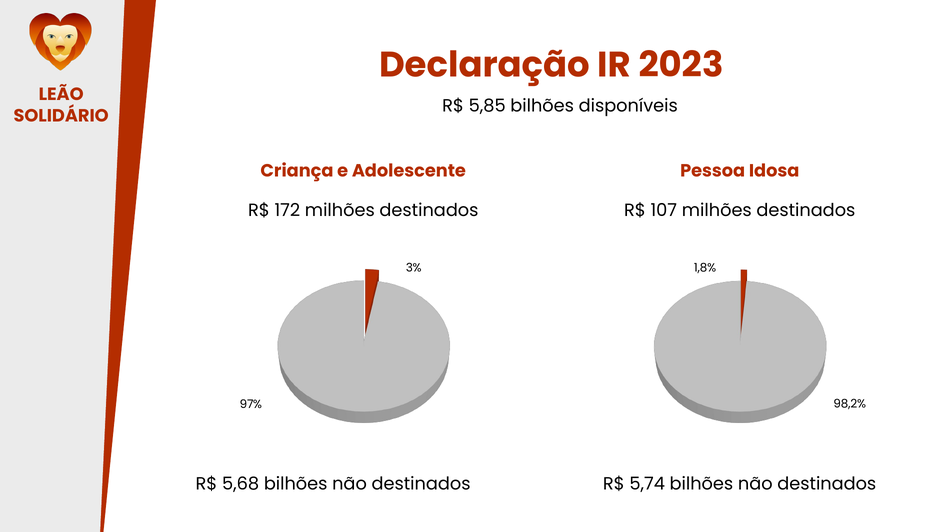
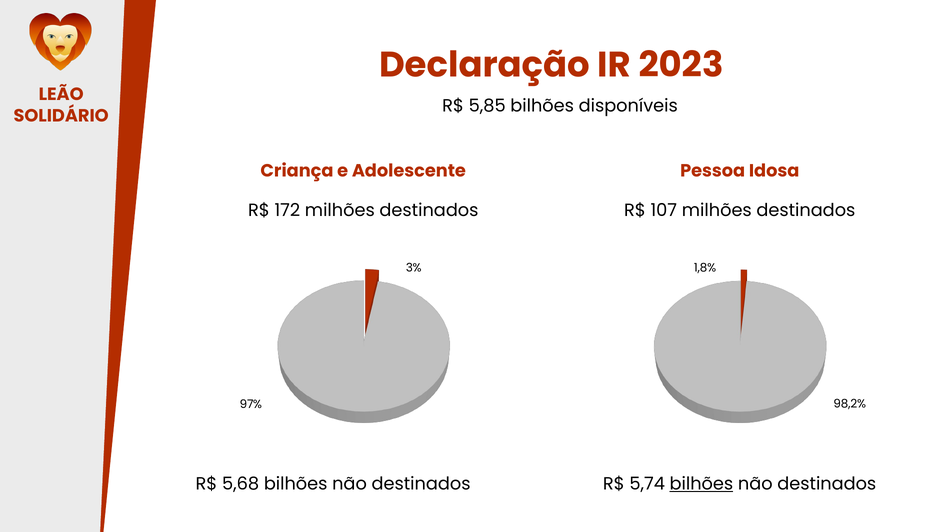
bilhões underline: none -> present (701, 484)
